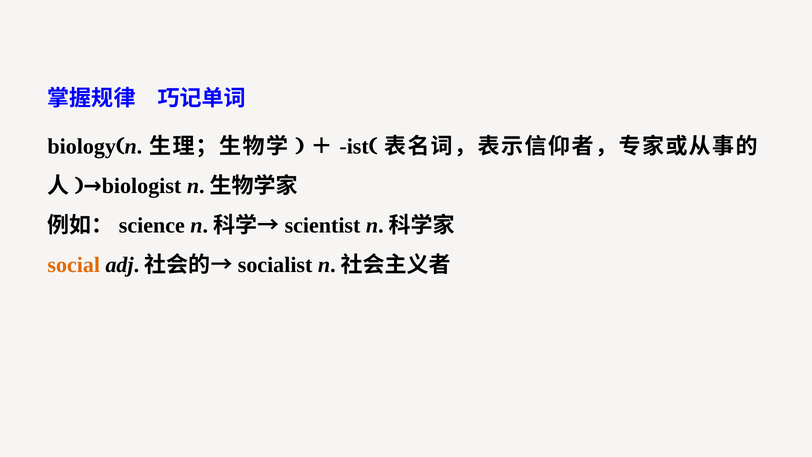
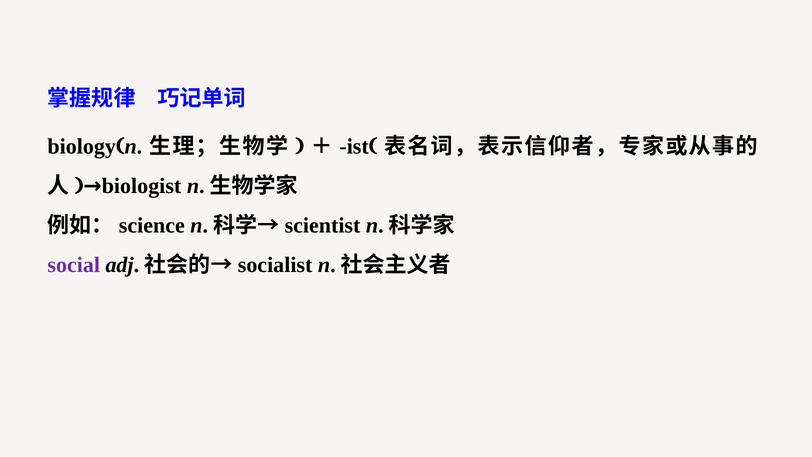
social colour: orange -> purple (74, 265)
